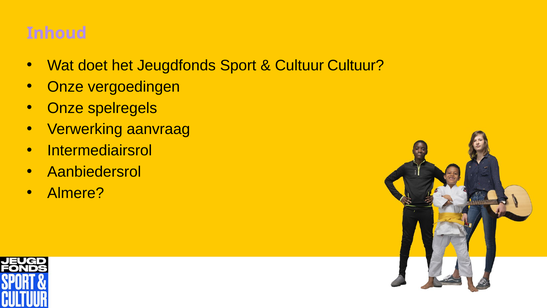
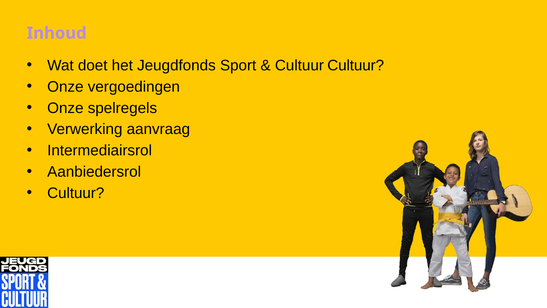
Almere: Almere -> Cultuur (76, 193)
